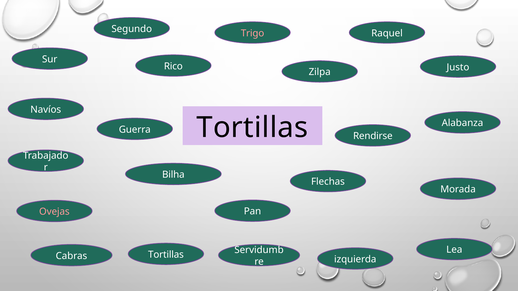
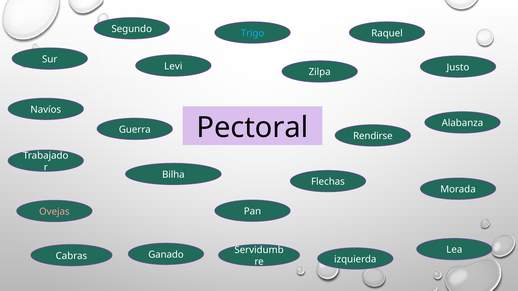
Trigo colour: pink -> light blue (253, 33)
Rico: Rico -> Levi (173, 66)
Tortillas: Tortillas -> Pectoral (252, 128)
Tortillas: Tortillas -> Ganado (166, 255)
